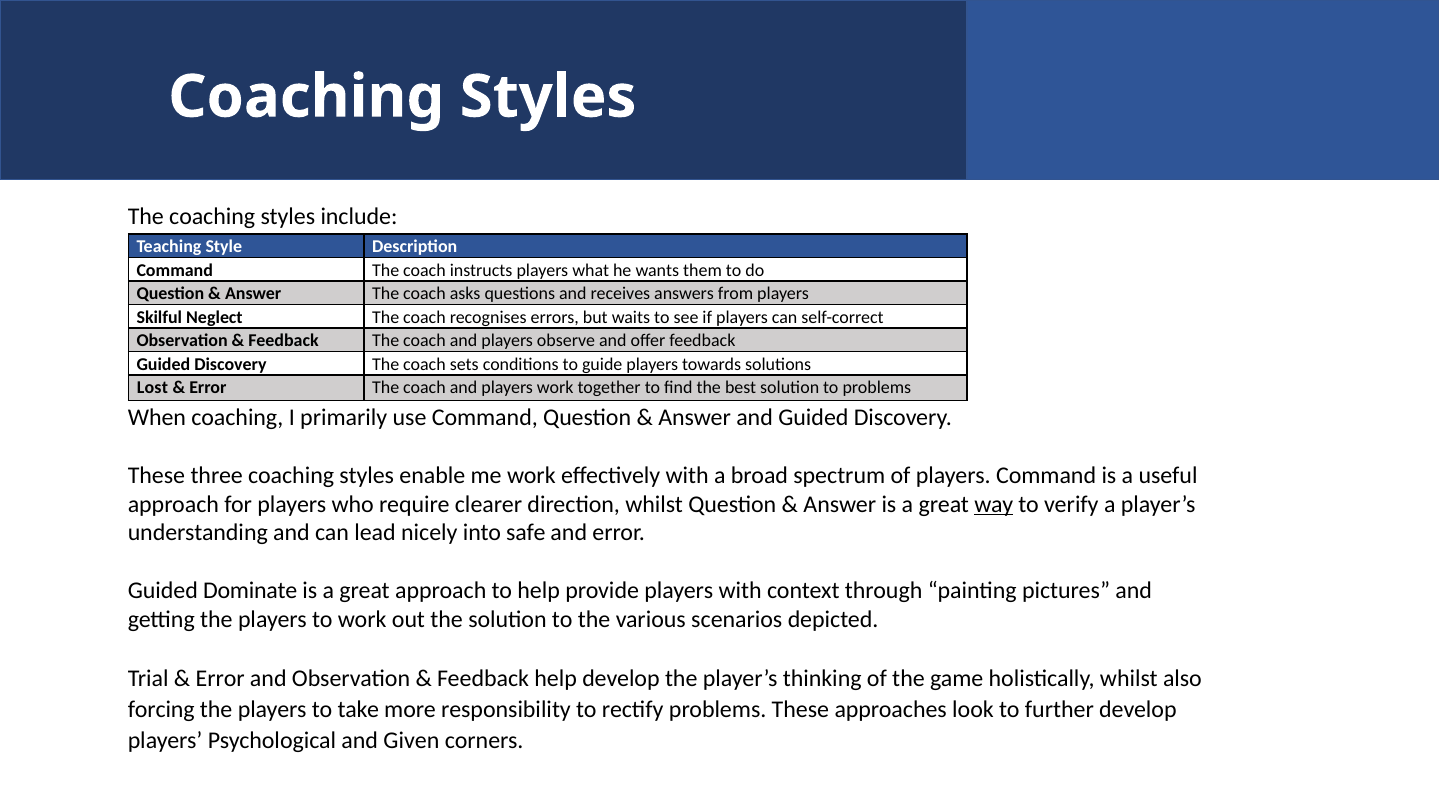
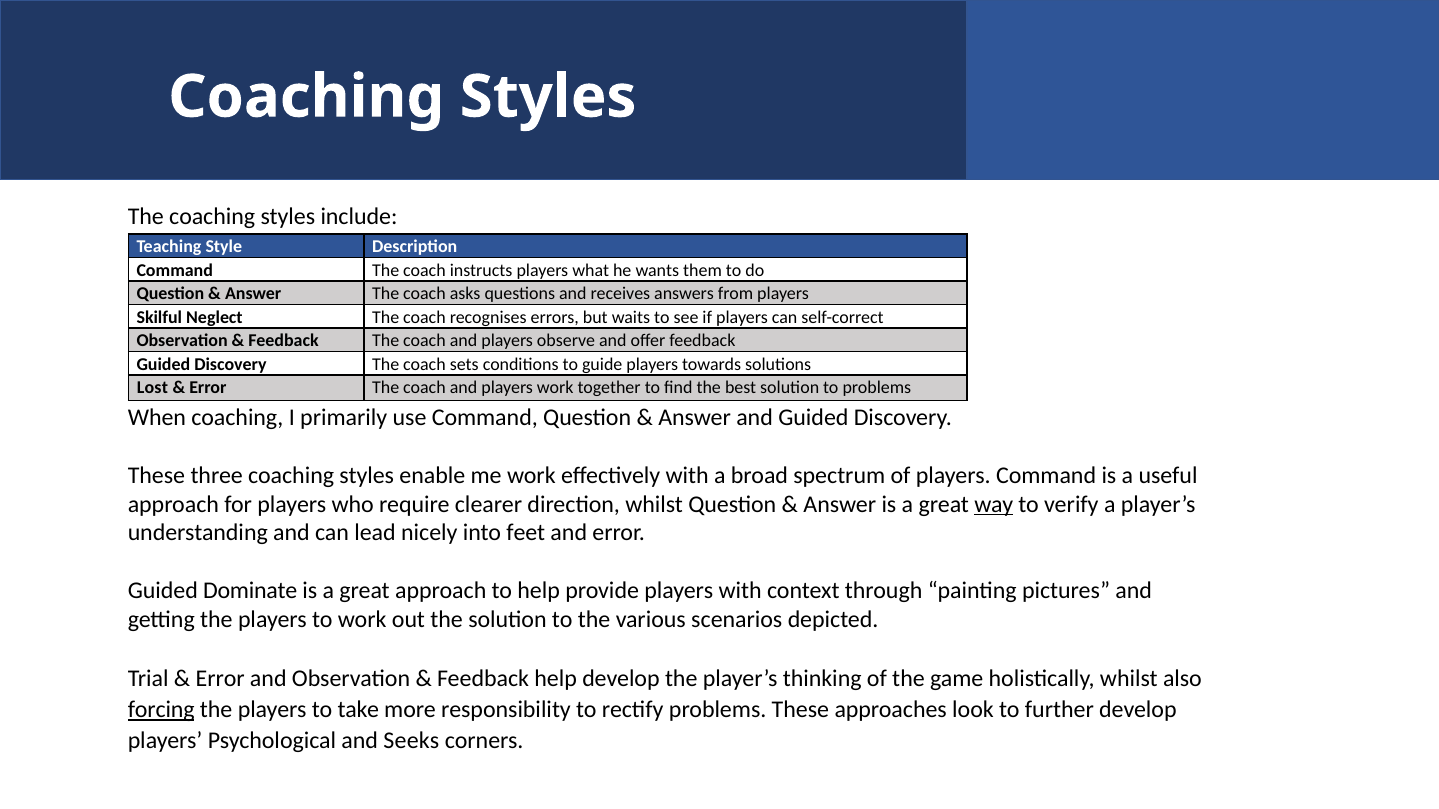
safe: safe -> feet (526, 533)
forcing underline: none -> present (161, 710)
Given: Given -> Seeks (411, 741)
